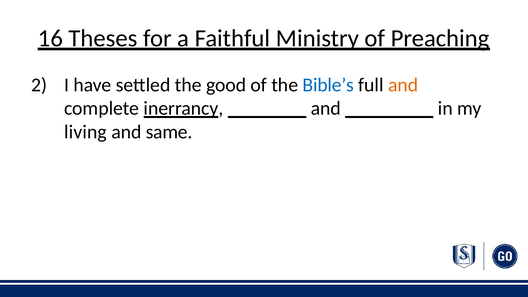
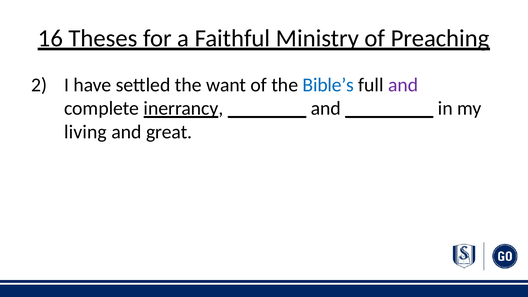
good: good -> want (226, 85)
and colour: orange -> purple (403, 85)
same: same -> great (169, 132)
